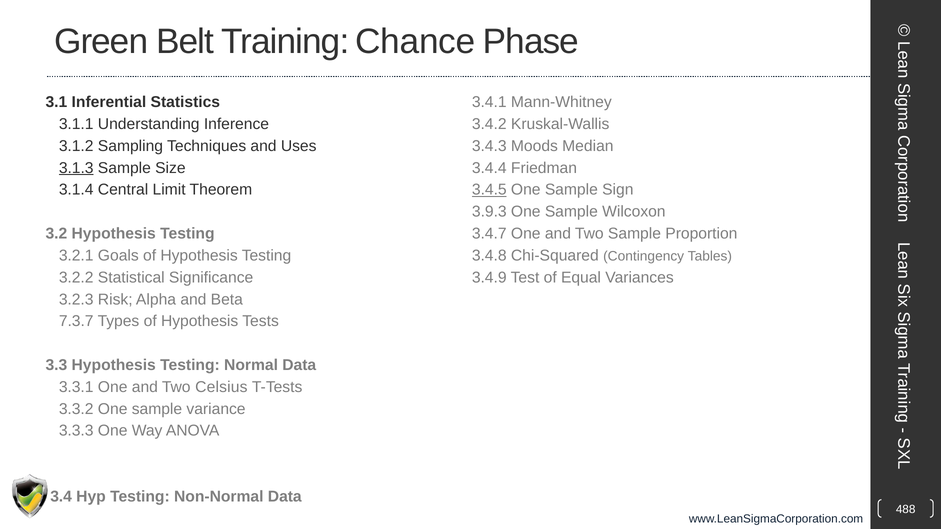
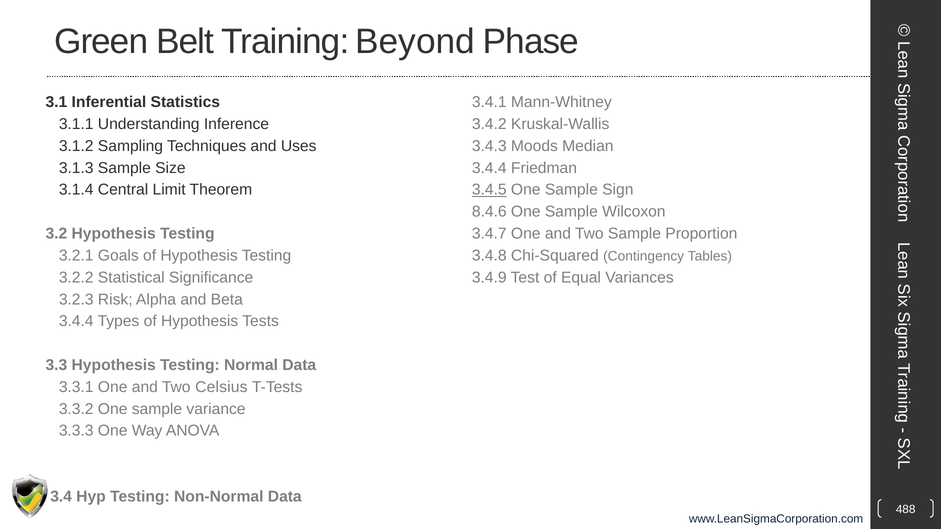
Chance: Chance -> Beyond (415, 42)
3.1.3 underline: present -> none (76, 168)
3.9.3: 3.9.3 -> 8.4.6 (489, 212)
7.3.7: 7.3.7 -> 3.4.4 (76, 321)
